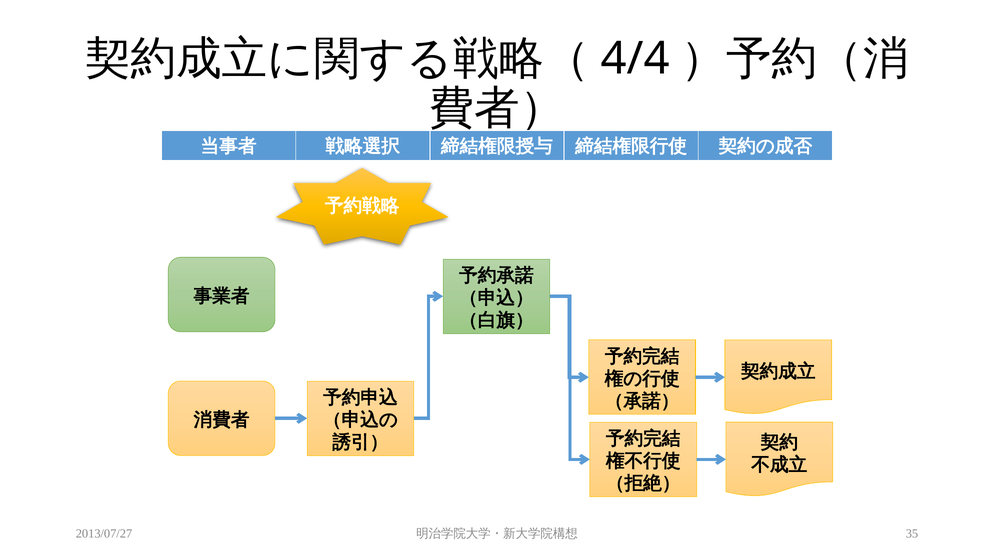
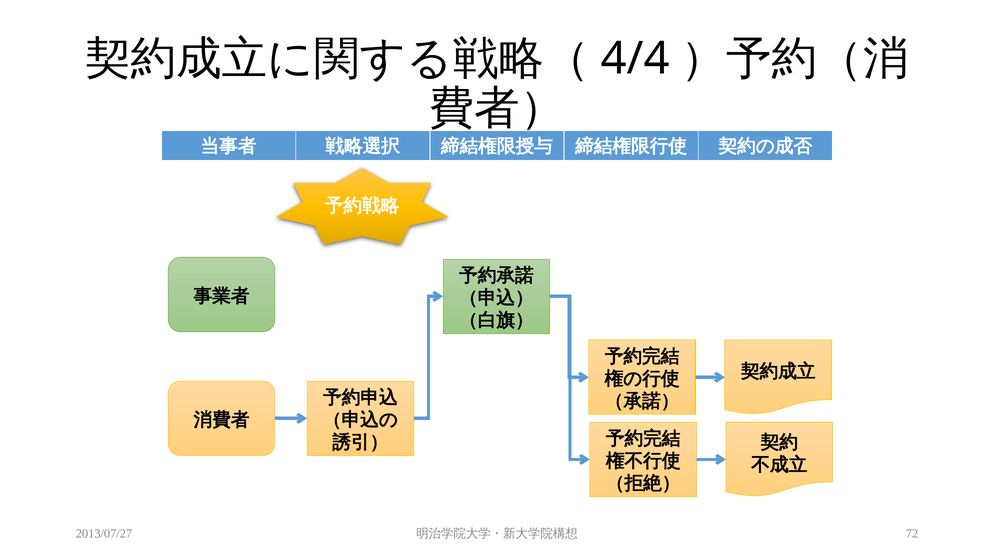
35: 35 -> 72 (912, 534)
